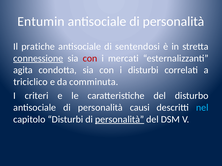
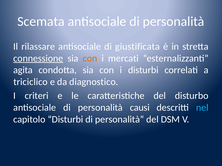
Entumin: Entumin -> Scemata (41, 21)
pratiche: pratiche -> rilassare (38, 47)
sentendosi: sentendosi -> giustificata (138, 47)
con colour: red -> orange (90, 58)
comminuta: comminuta -> diagnostico (94, 82)
personalità underline: present -> none (120, 120)
